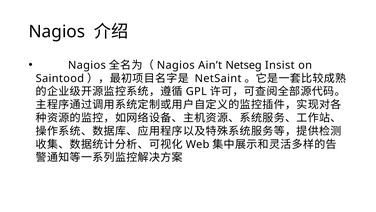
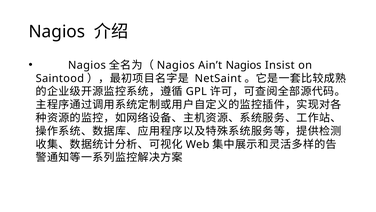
Ain’t Netseg: Netseg -> Nagios (244, 65)
